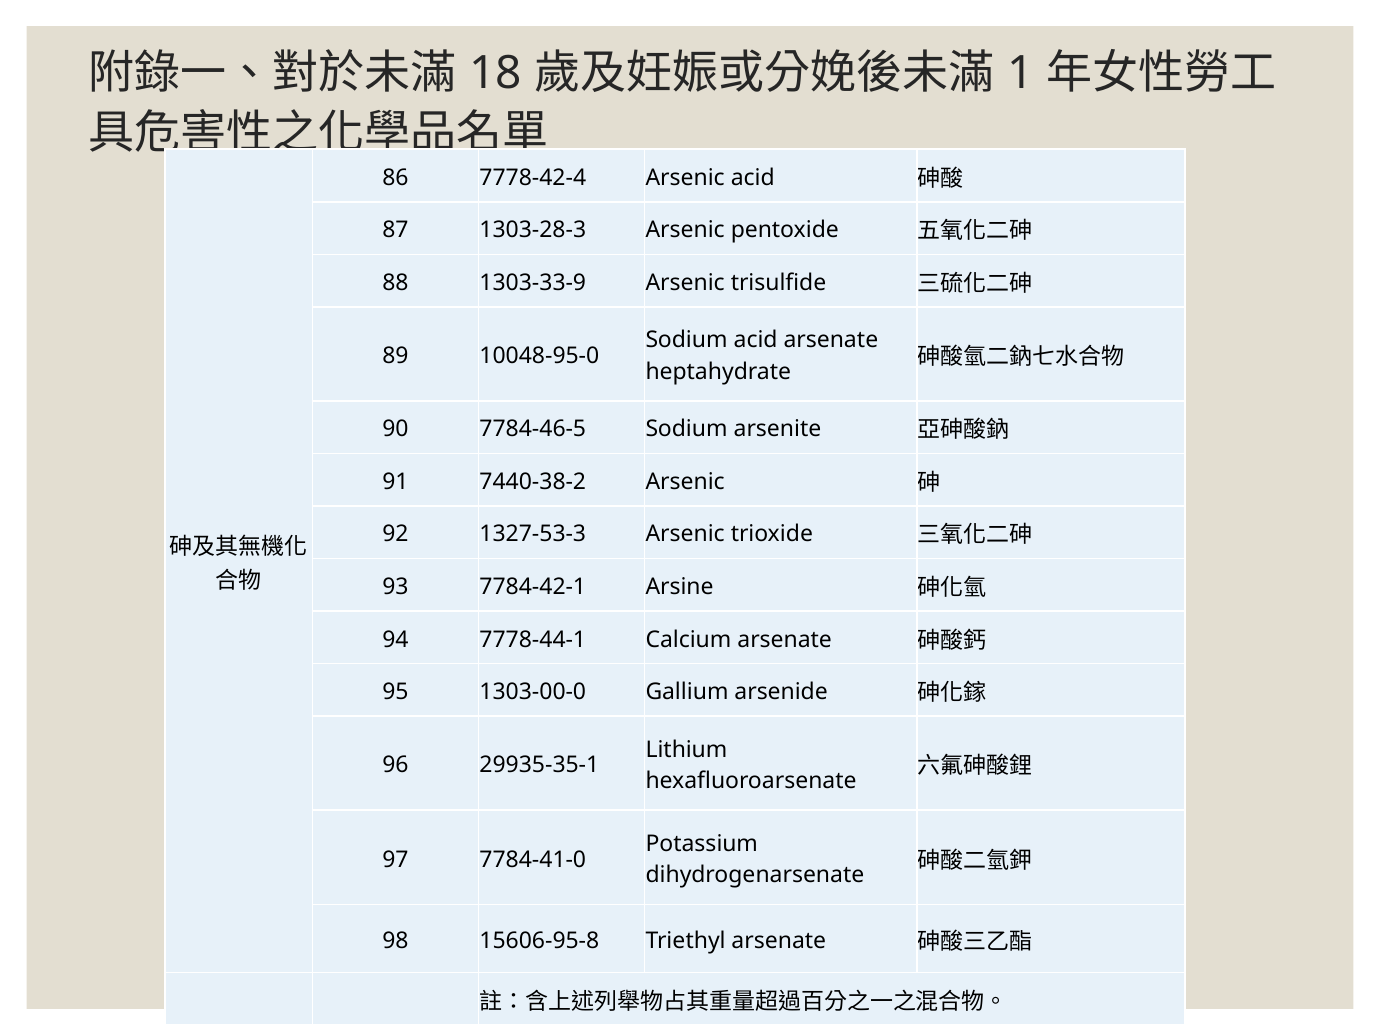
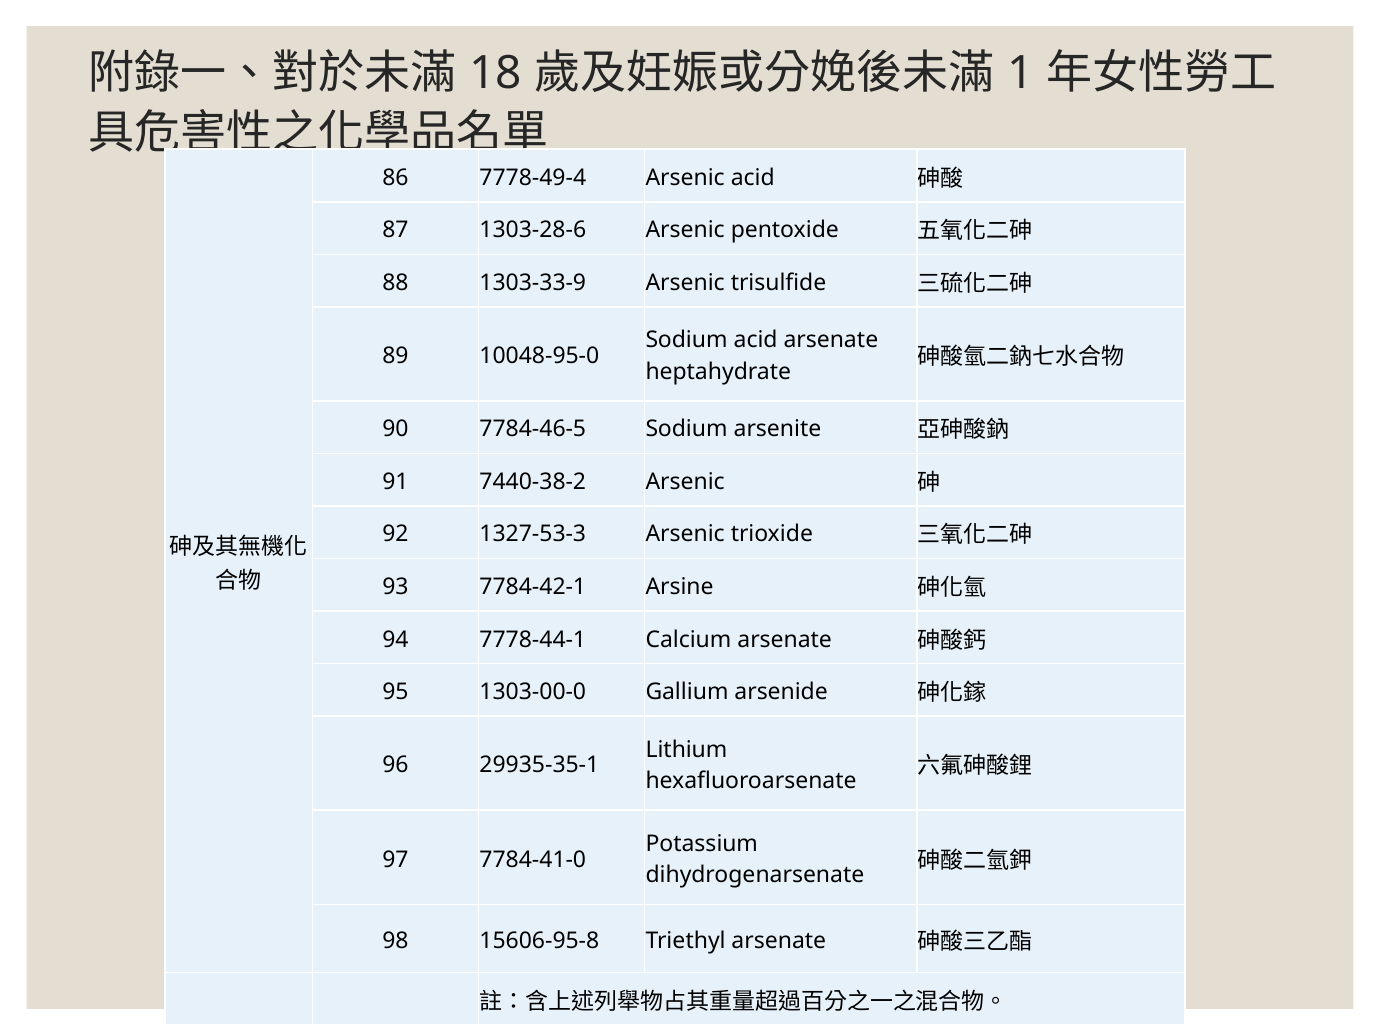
7778-42-4: 7778-42-4 -> 7778-49-4 (533, 178)
1303-28-3: 1303-28-3 -> 1303-28-6 (533, 230)
